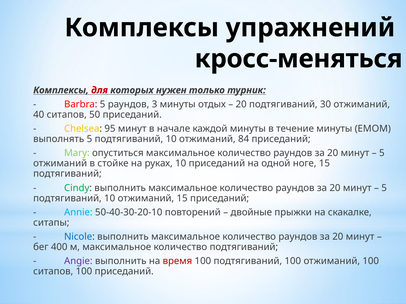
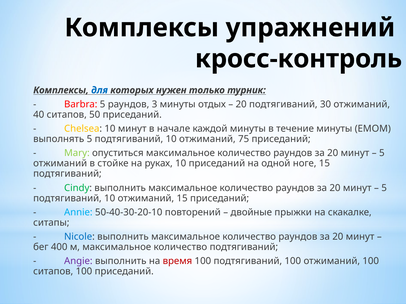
кросс-меняться: кросс-меняться -> кросс-контроль (299, 59)
для colour: red -> blue (100, 90)
Chelsea 95: 95 -> 10 (110, 129)
84: 84 -> 75 (244, 139)
